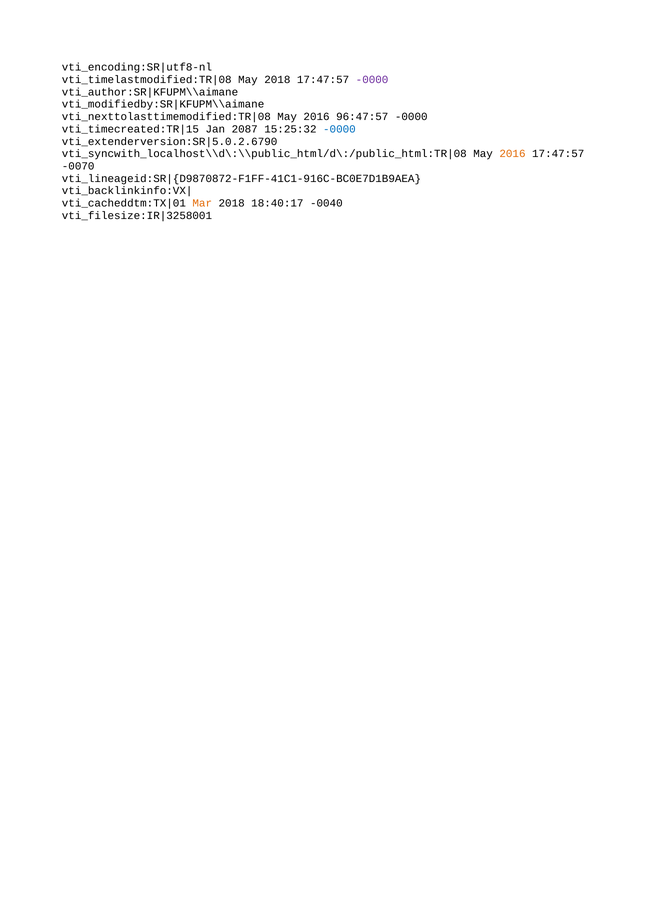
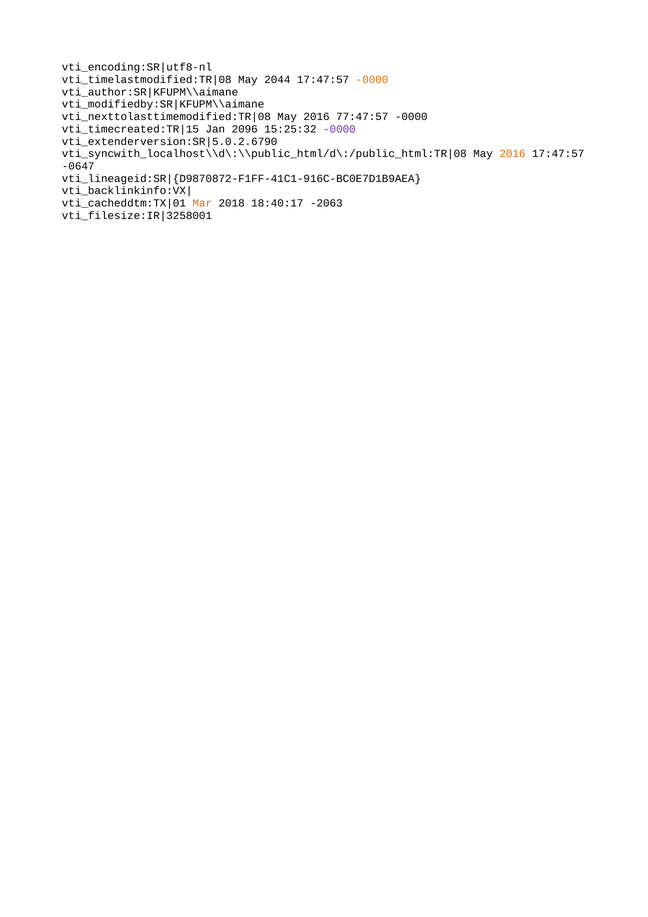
May 2018: 2018 -> 2044 (277, 80)
-0000 colour: purple -> orange (372, 80)
96:47:57: 96:47:57 -> 77:47:57 (362, 117)
2087: 2087 -> 2096 (245, 129)
-0000 colour: blue -> purple (339, 129)
-0070: -0070 -> -0647 (78, 166)
-0040: -0040 -> -2063 (326, 203)
